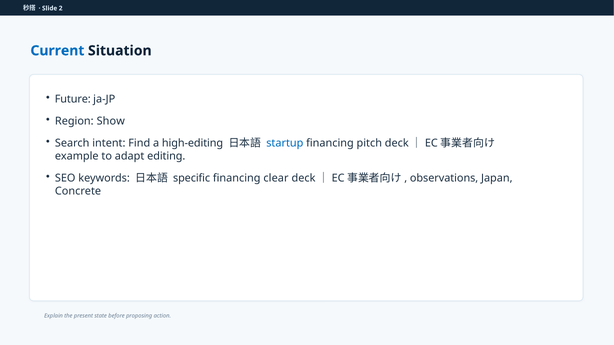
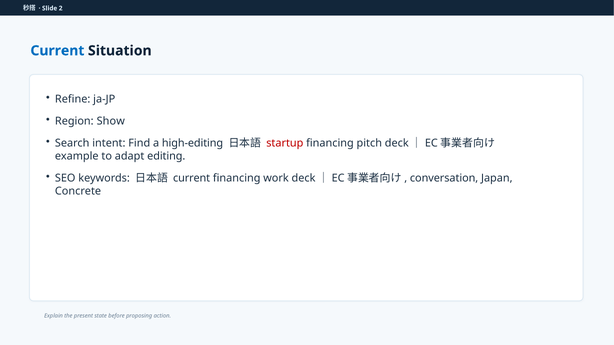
Future: Future -> Refine (73, 99)
startup colour: blue -> red (285, 143)
specific: specific -> current (192, 178)
clear: clear -> work (276, 178)
observations: observations -> conversation (444, 178)
